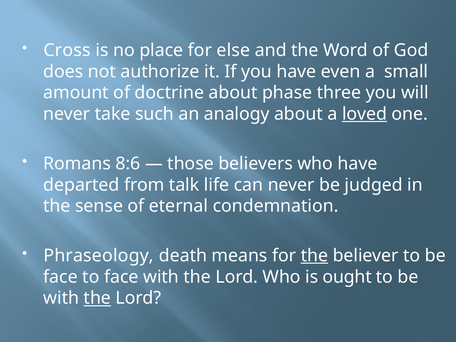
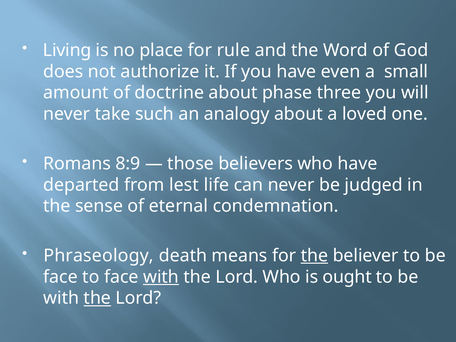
Cross: Cross -> Living (67, 50)
else: else -> rule (233, 50)
loved underline: present -> none (364, 114)
8:6: 8:6 -> 8:9 (128, 164)
talk: talk -> lest (184, 185)
with underline: none -> present (161, 277)
